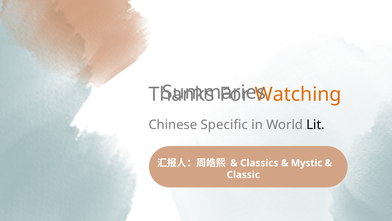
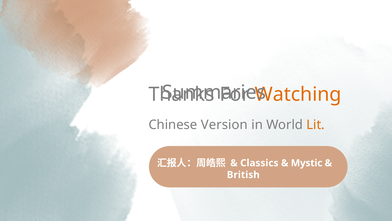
Specific: Specific -> Version (224, 125)
Lit colour: black -> orange (316, 125)
Classic: Classic -> British (243, 174)
